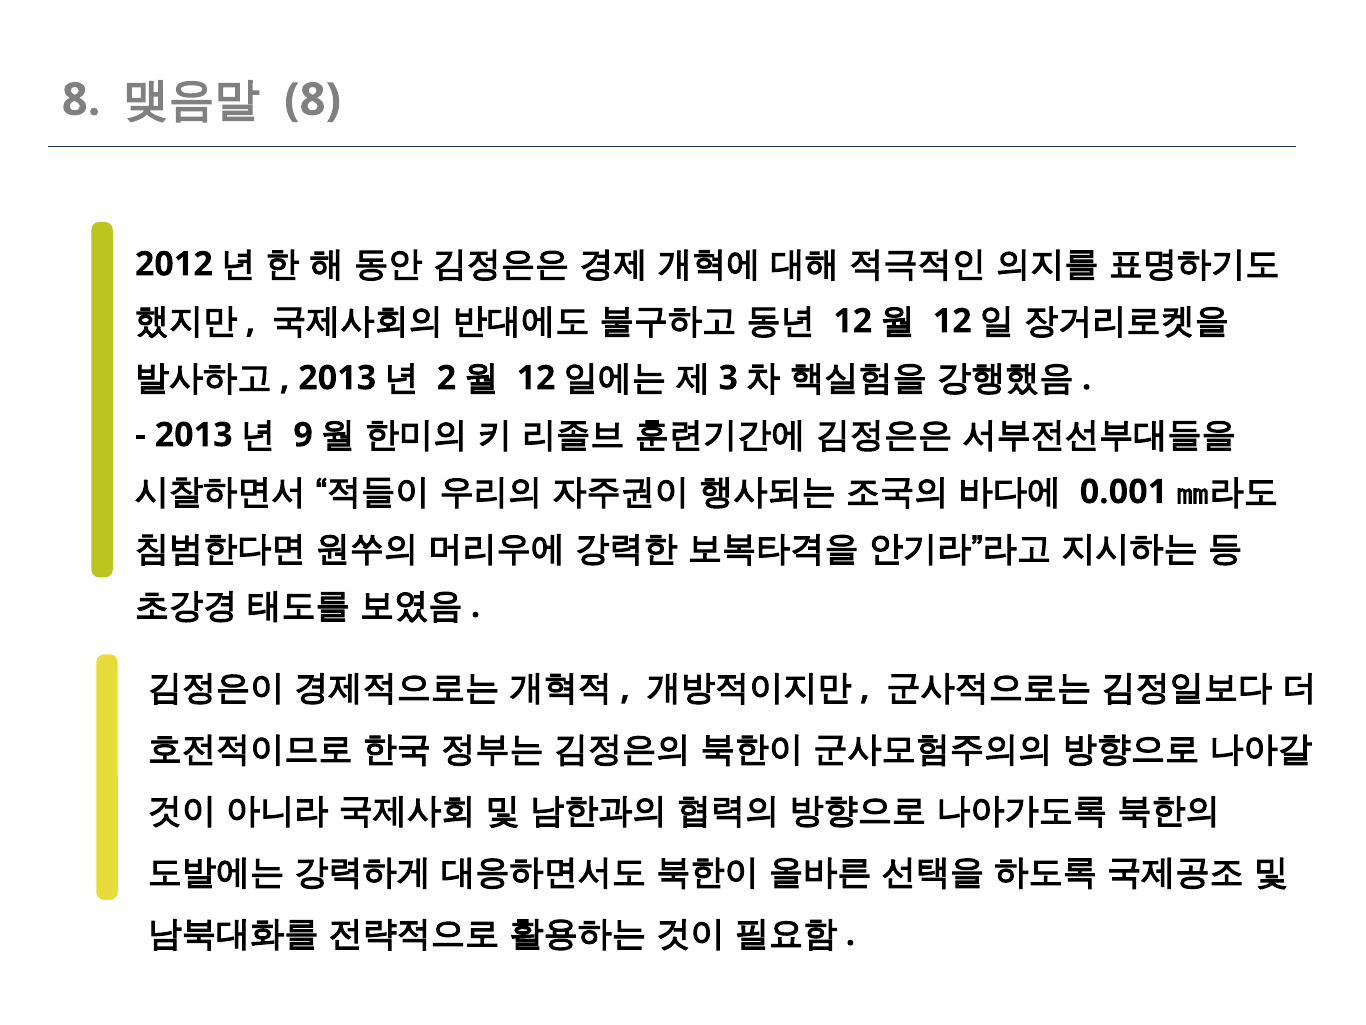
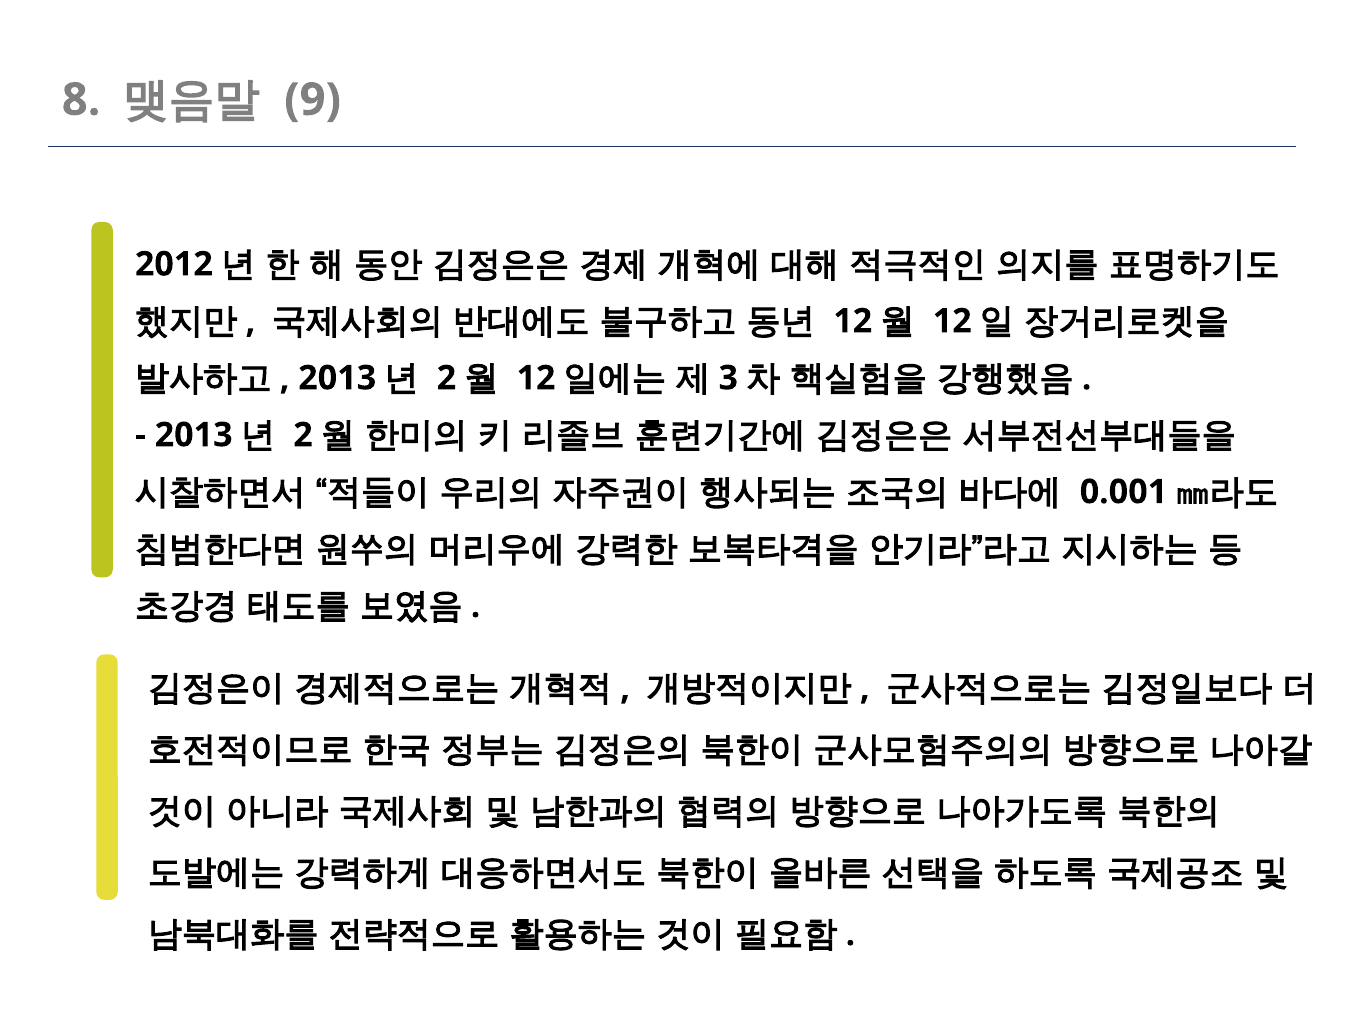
8: 8 -> 9 (313, 100)
9: 9 -> 2 (303, 435)
